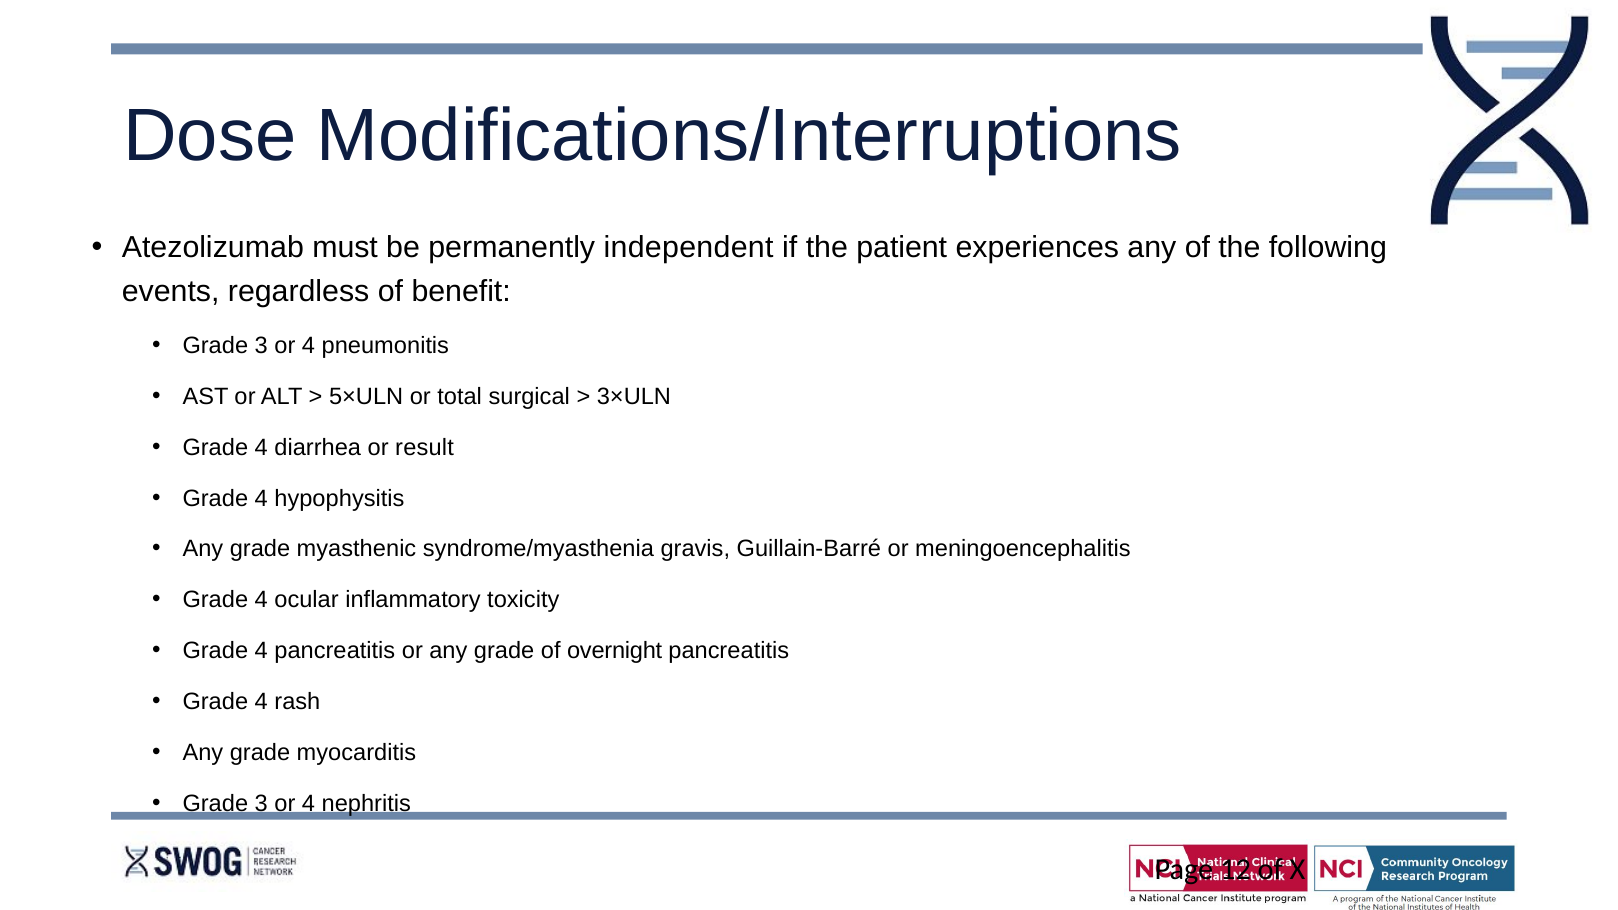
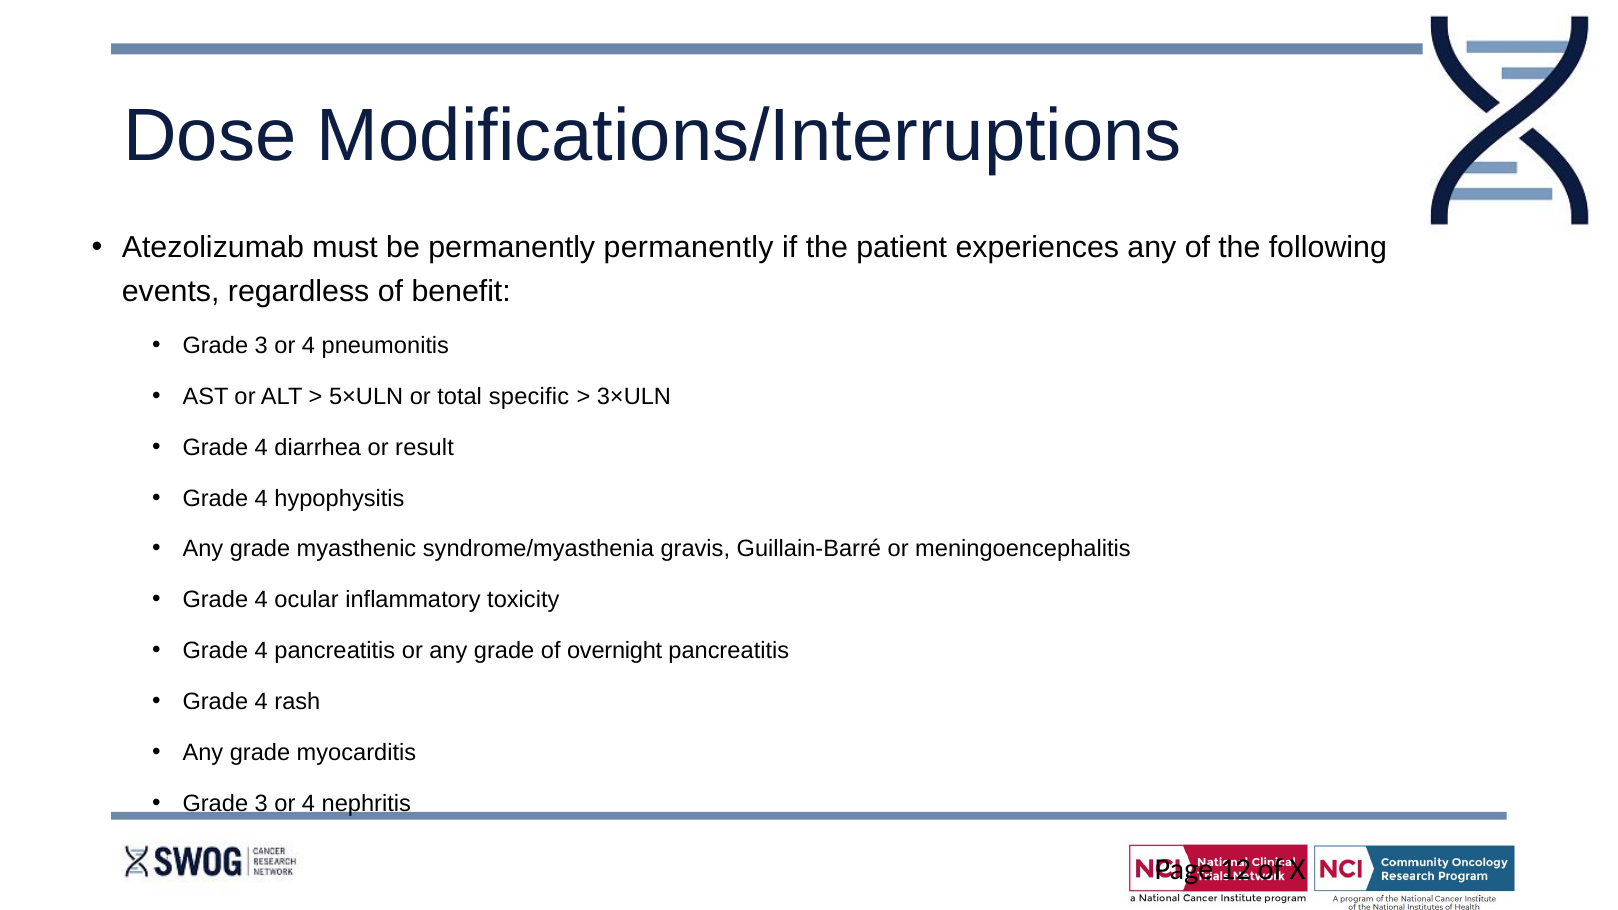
permanently independent: independent -> permanently (689, 248)
surgical: surgical -> specific (529, 397)
